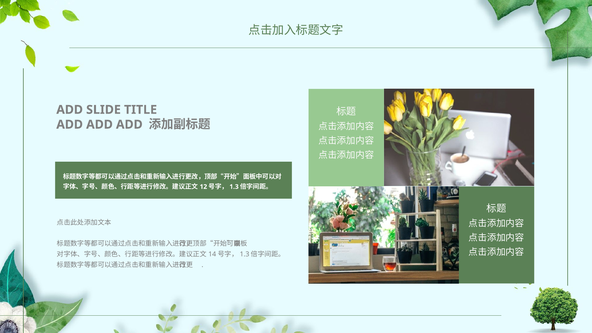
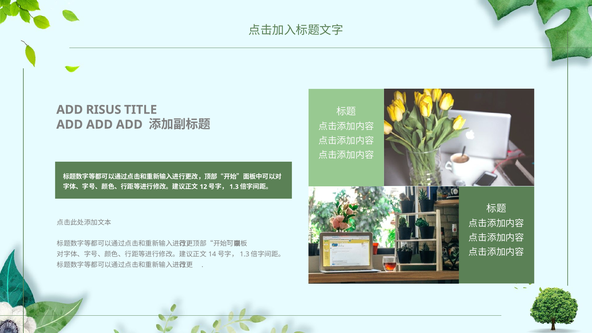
SLIDE: SLIDE -> RISUS (104, 110)
